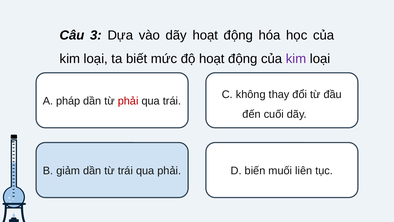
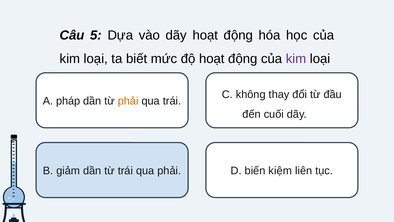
3: 3 -> 5 (96, 35)
phải colour: red -> orange (128, 101)
muối: muối -> kiệm (280, 171)
